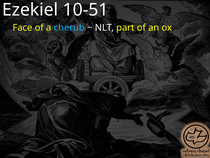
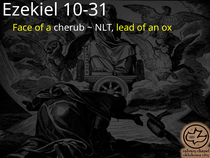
10-51: 10-51 -> 10-31 (86, 10)
cherub colour: light blue -> white (69, 28)
part: part -> lead (125, 28)
